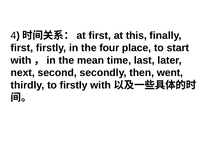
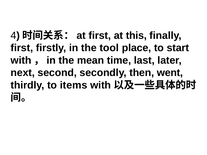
four: four -> tool (109, 48)
to firstly: firstly -> items (74, 85)
